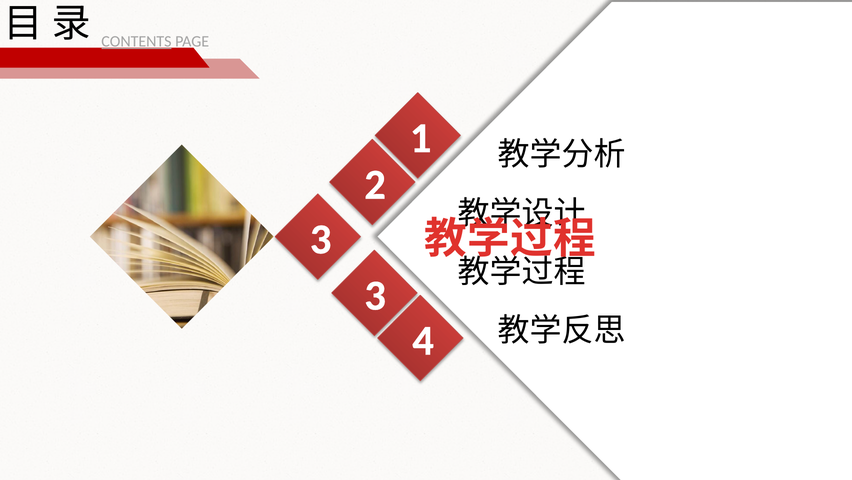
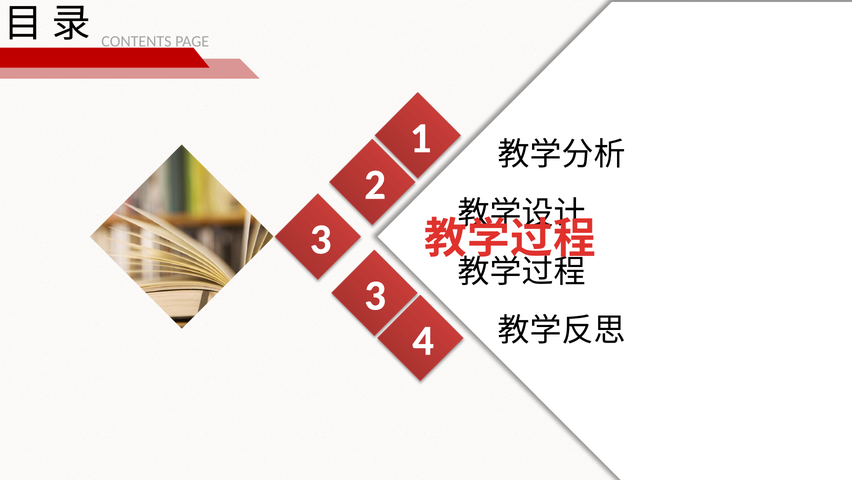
CONTENTS underline: present -> none (136, 42)
